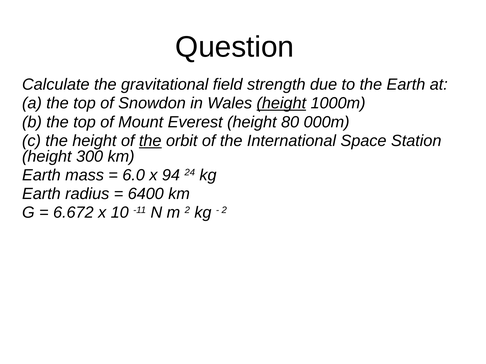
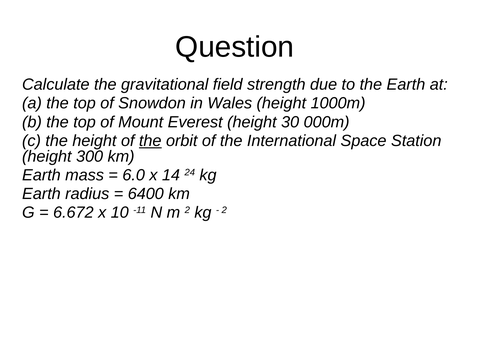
height underline: present -> none (281, 103)
80: 80 -> 30 (290, 122)
94: 94 -> 14 (171, 175)
